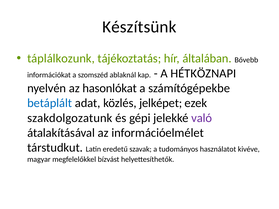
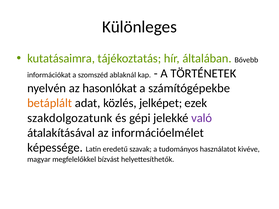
Készítsünk: Készítsünk -> Különleges (139, 27)
táplálkozunk: táplálkozunk -> kutatásaimra (61, 59)
HÉTKÖZNAPI: HÉTKÖZNAPI -> TÖRTÉNETEK (203, 73)
betáplált colour: blue -> orange (50, 103)
társtudkut: társtudkut -> képessége (55, 148)
